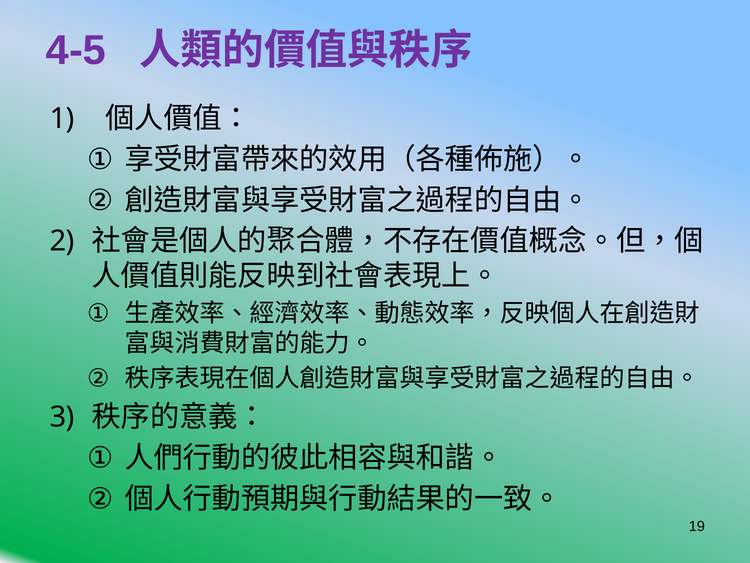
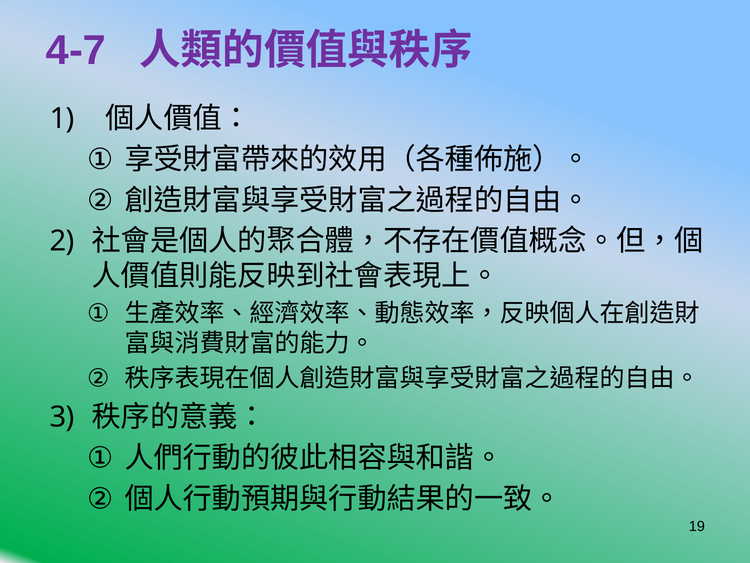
4-5: 4-5 -> 4-7 (76, 51)
